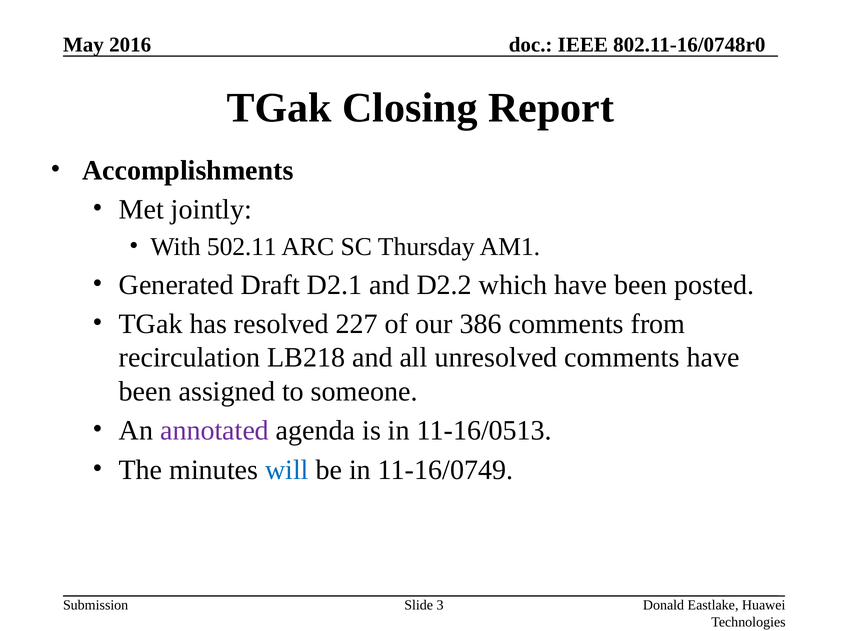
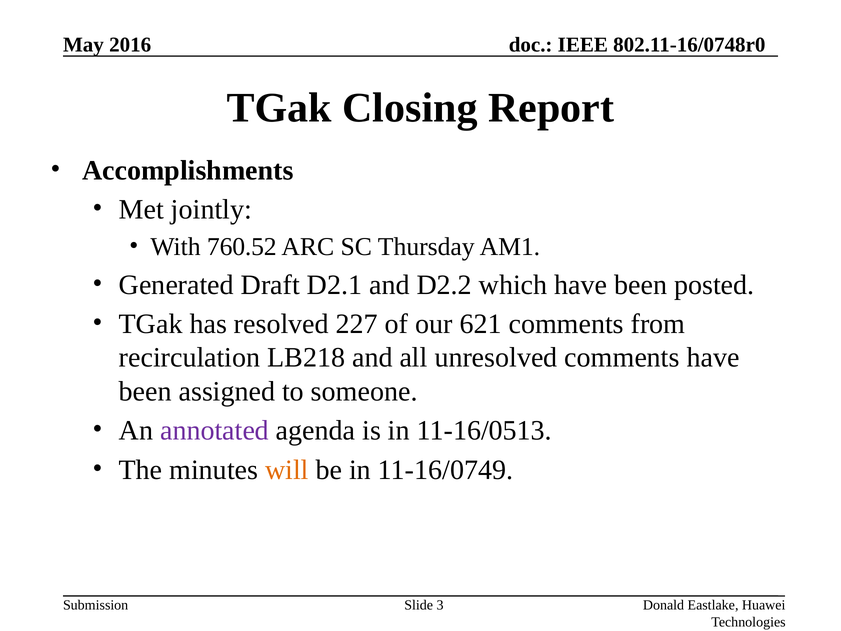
502.11: 502.11 -> 760.52 (242, 247)
386: 386 -> 621 (481, 324)
will colour: blue -> orange (287, 470)
